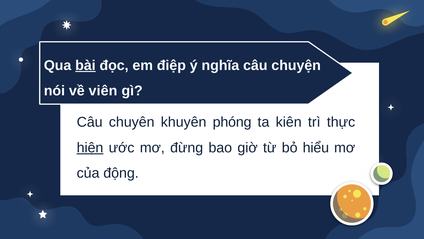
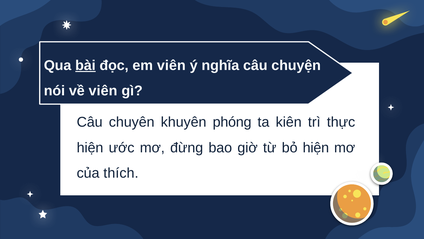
em điệp: điệp -> viên (171, 65)
hiện underline: present -> none (90, 147)
bỏ hiểu: hiểu -> hiện (316, 147)
động: động -> thích (121, 173)
